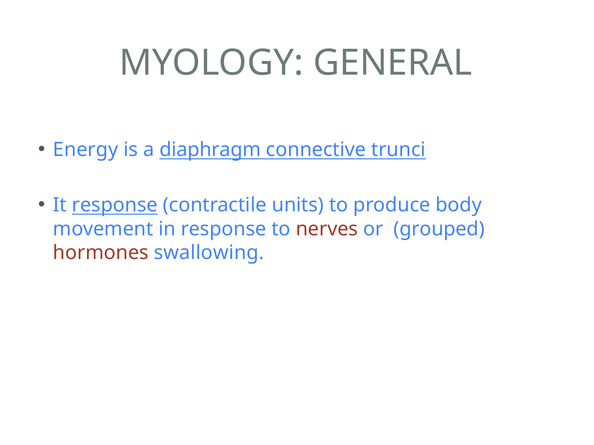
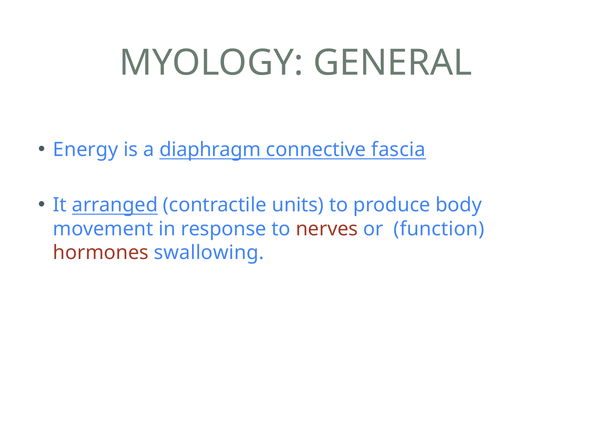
trunci: trunci -> fascia (398, 150)
It response: response -> arranged (115, 205)
grouped: grouped -> function (439, 229)
